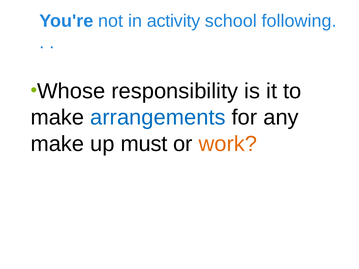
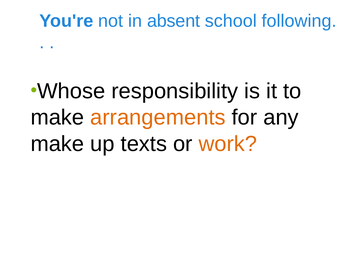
activity: activity -> absent (174, 21)
arrangements colour: blue -> orange (158, 118)
must: must -> texts (144, 144)
